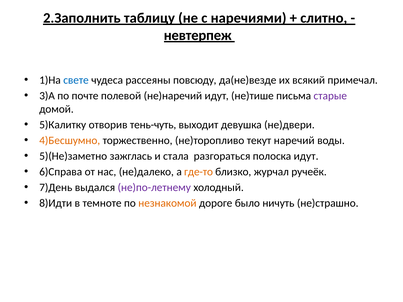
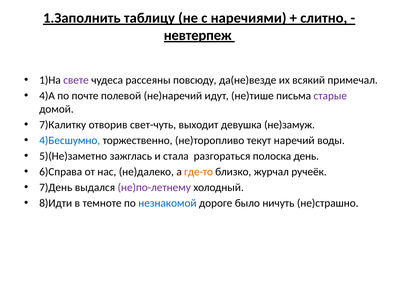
2.Заполнить: 2.Заполнить -> 1.Заполнить (82, 18)
свете colour: blue -> purple (76, 80)
3)А: 3)А -> 4)А (47, 96)
5)Калитку: 5)Калитку -> 7)Калитку (63, 125)
тень-чуть: тень-чуть -> свет-чуть (153, 125)
не)двери: не)двери -> не)замуж (290, 125)
4)Бесшумно colour: orange -> blue (70, 141)
полоска идут: идут -> день (306, 156)
незнакомой colour: orange -> blue (167, 203)
